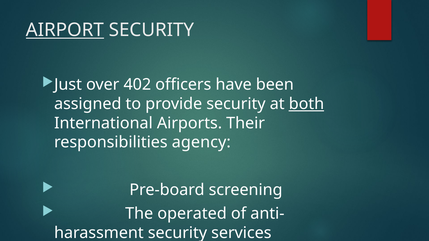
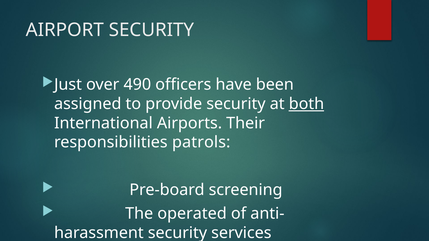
AIRPORT underline: present -> none (65, 30)
402: 402 -> 490 (137, 85)
agency: agency -> patrols (201, 143)
